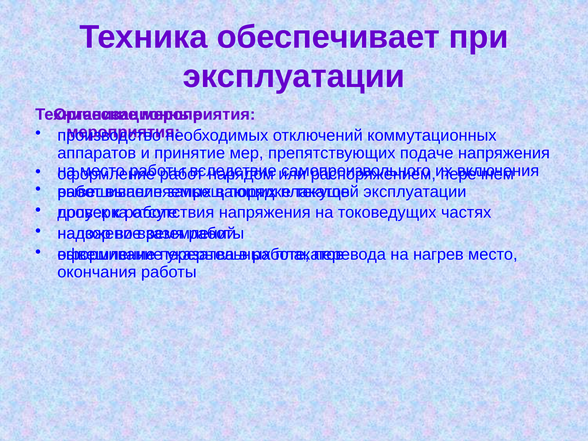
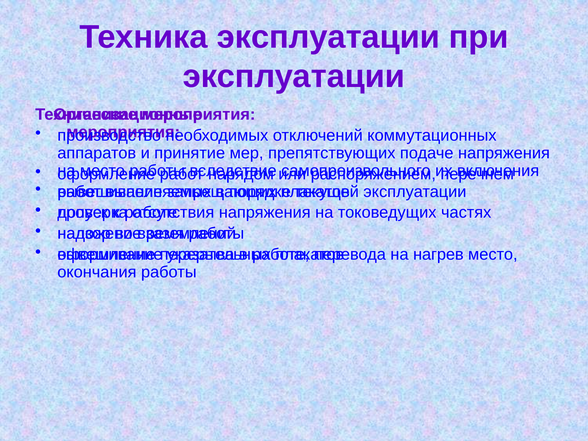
Техника обеспечивает: обеспечивает -> эксплуатации (328, 37)
